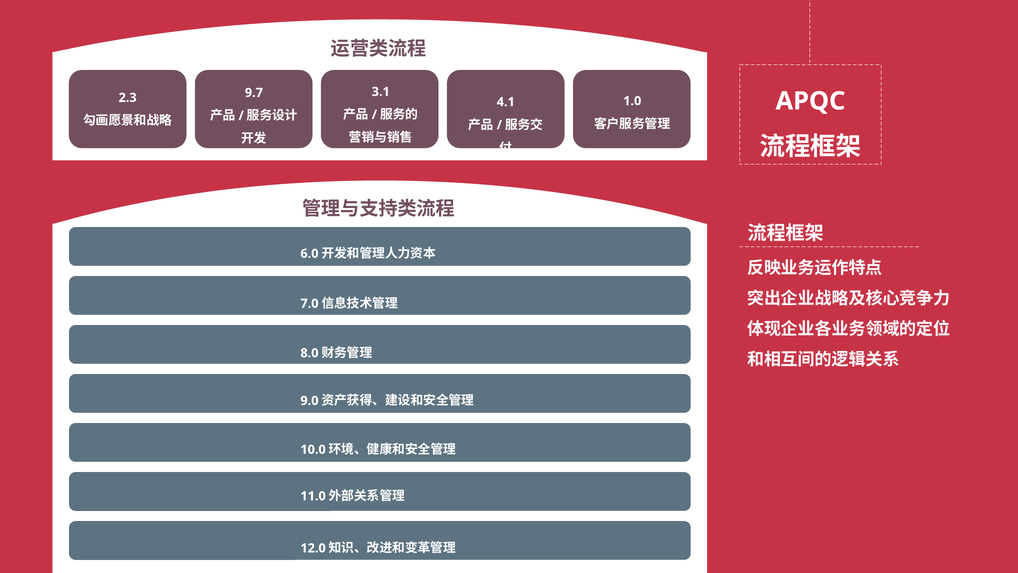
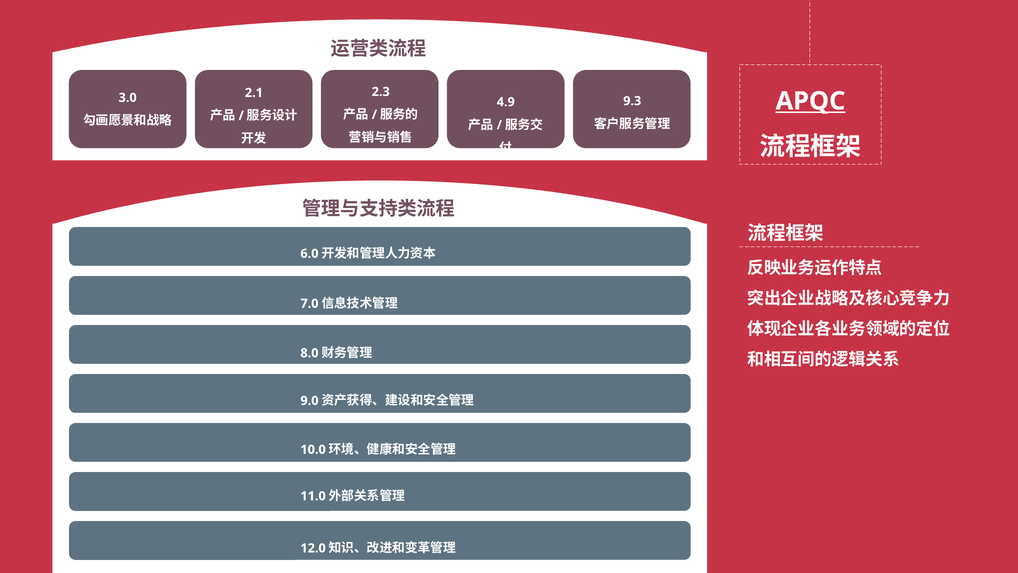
3.1: 3.1 -> 2.3 (381, 92)
9.7: 9.7 -> 2.1 (254, 93)
2.3: 2.3 -> 3.0 (128, 98)
APQC underline: none -> present (810, 101)
1.0: 1.0 -> 9.3 (632, 101)
4.1: 4.1 -> 4.9 (506, 102)
